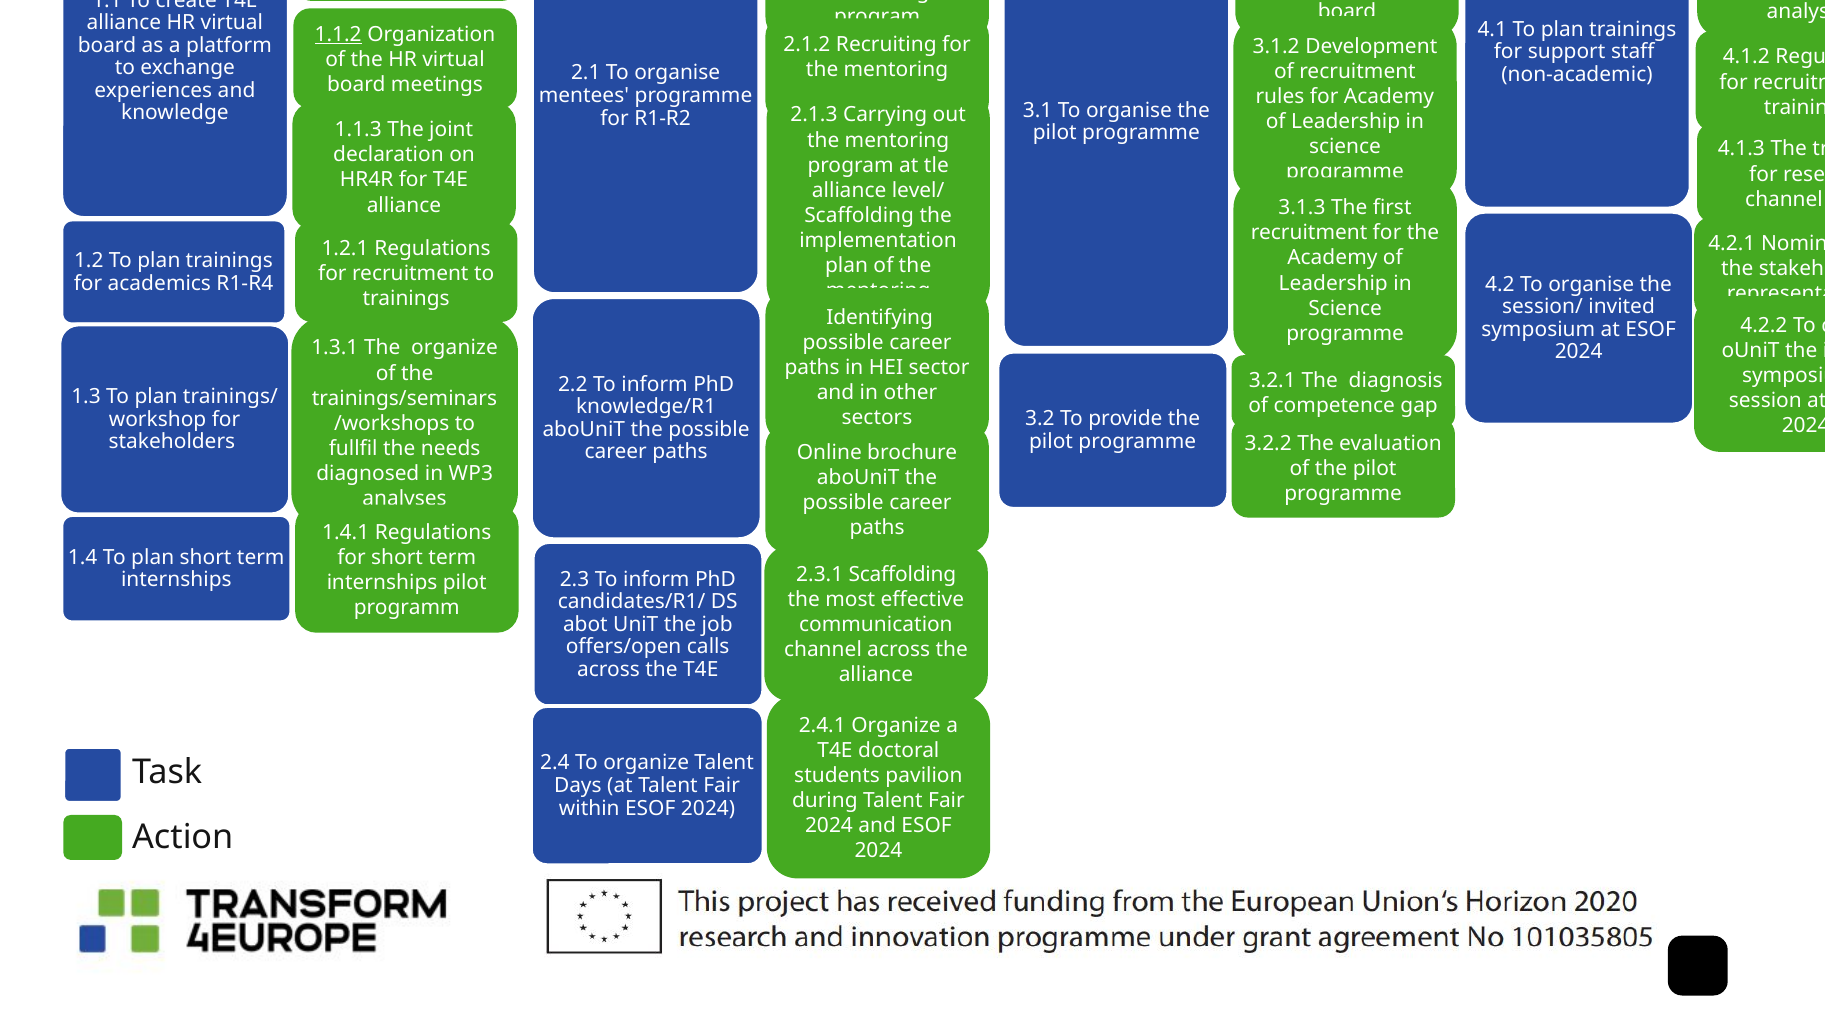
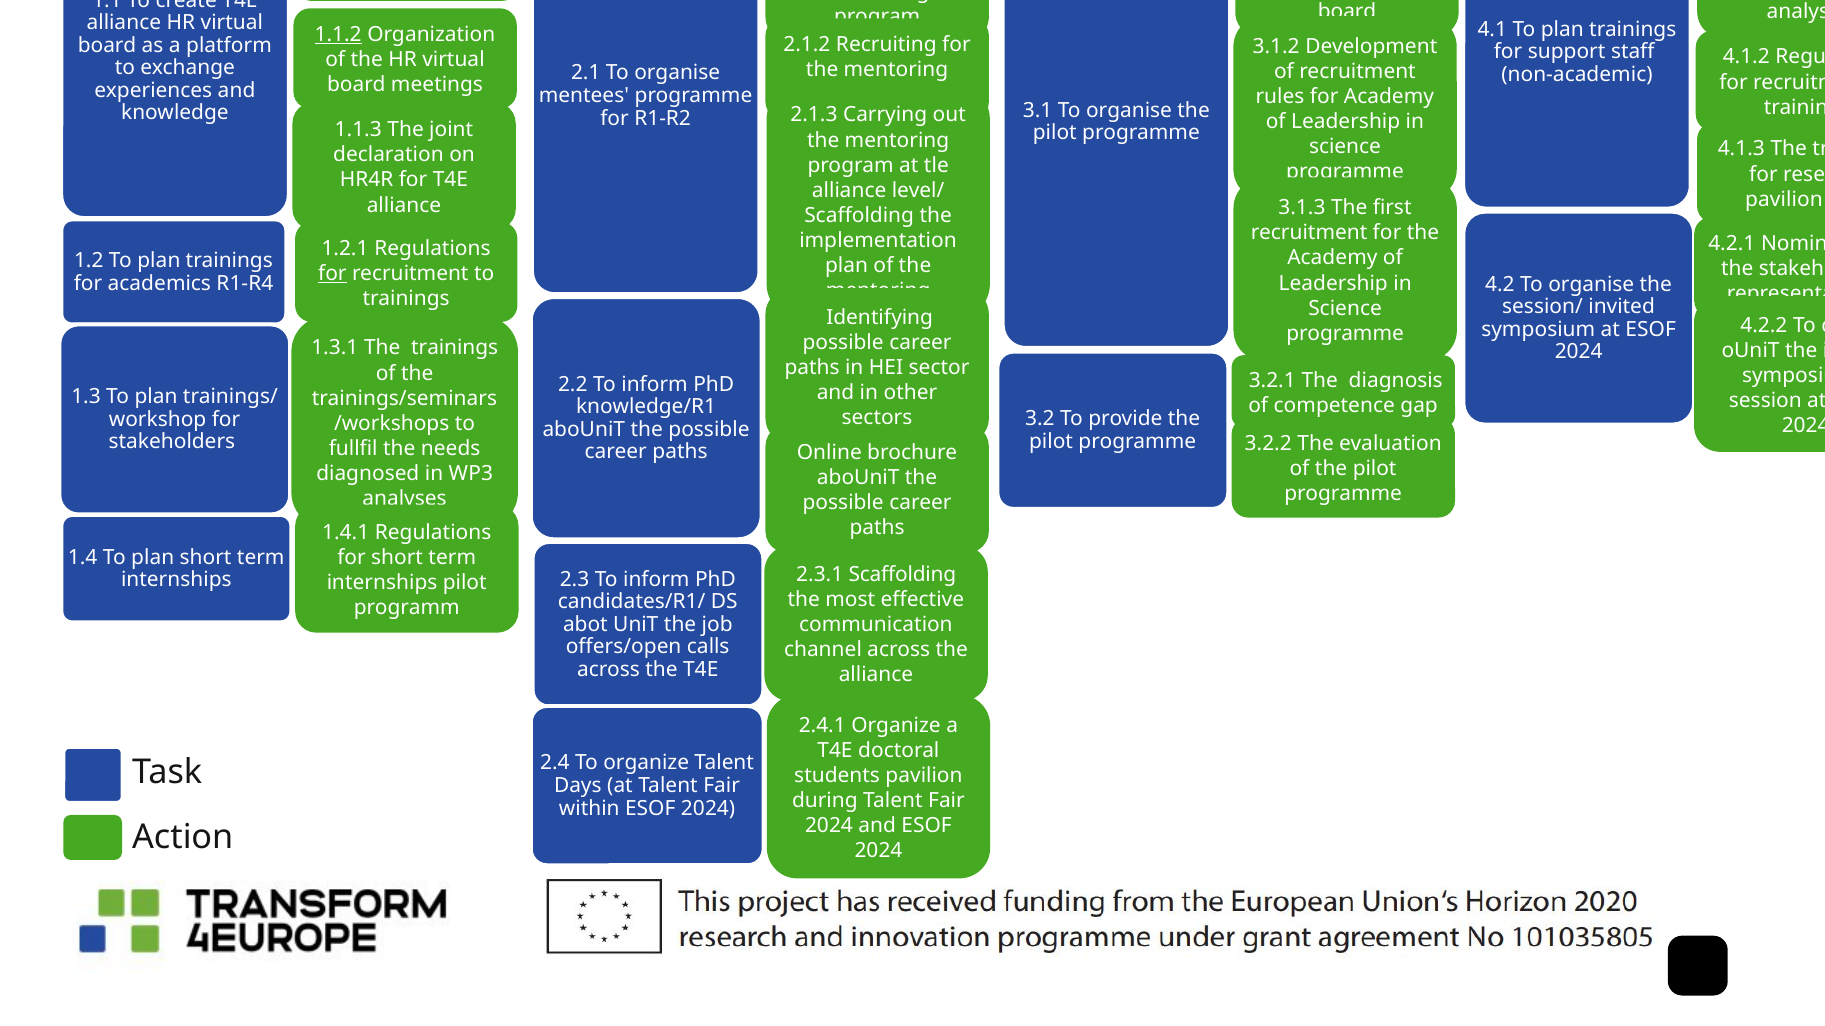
channel: channel -> pavilion (1784, 199)
for underline: none -> present (332, 273)
1.3.1 The organize: organize -> trainings (455, 348)
